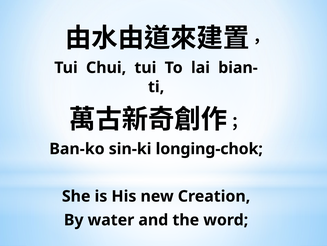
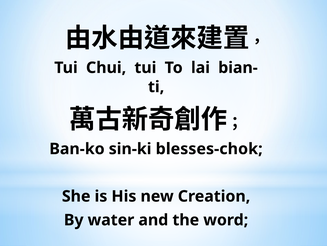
longing-chok: longing-chok -> blesses-chok (209, 148)
